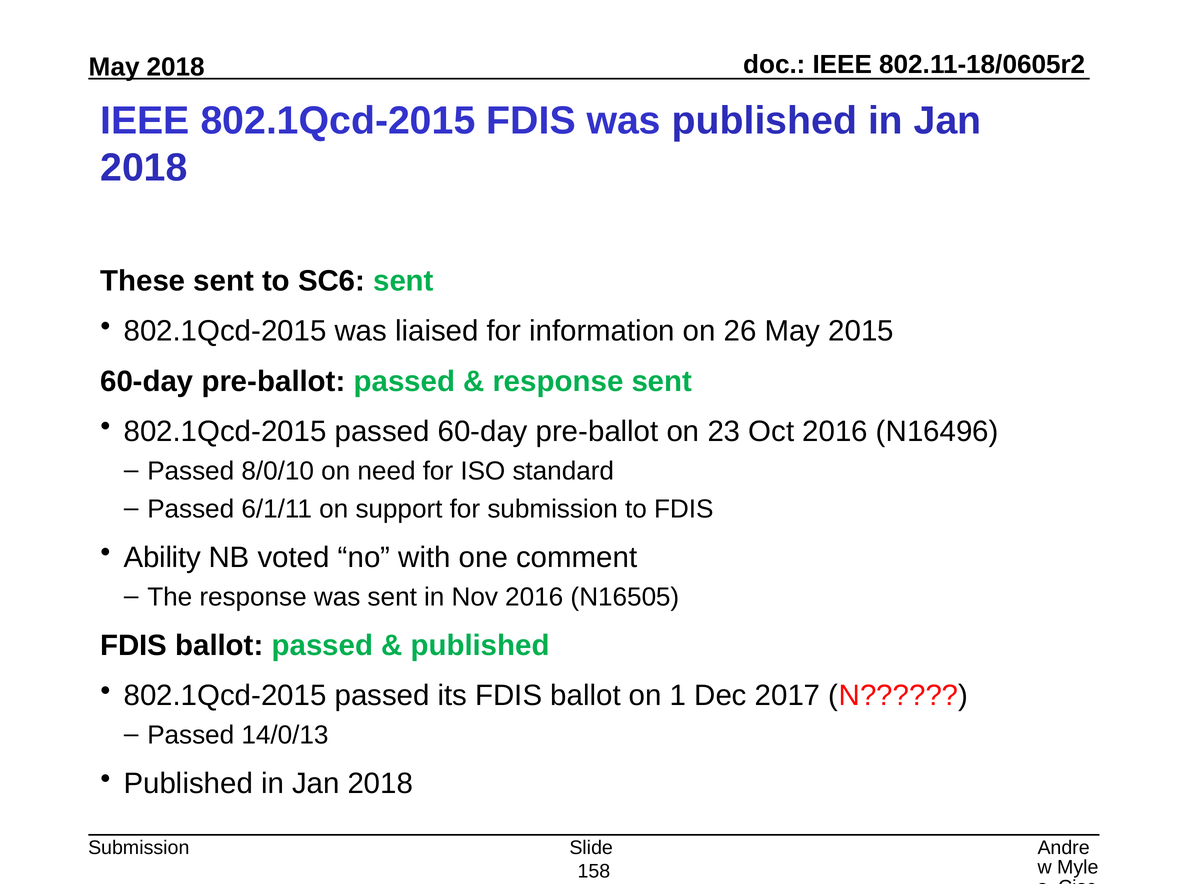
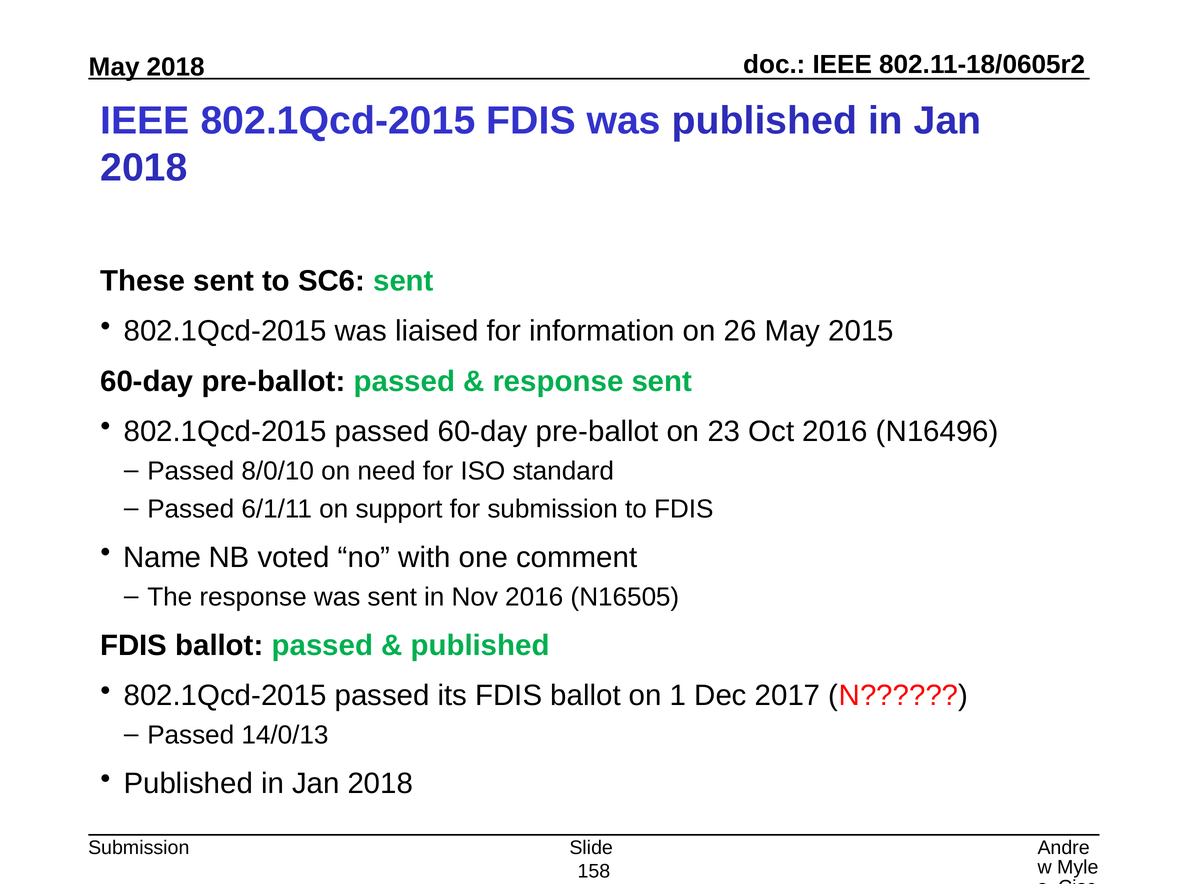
Ability: Ability -> Name (162, 557)
